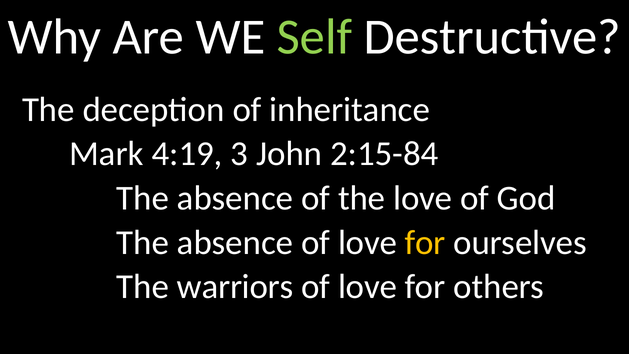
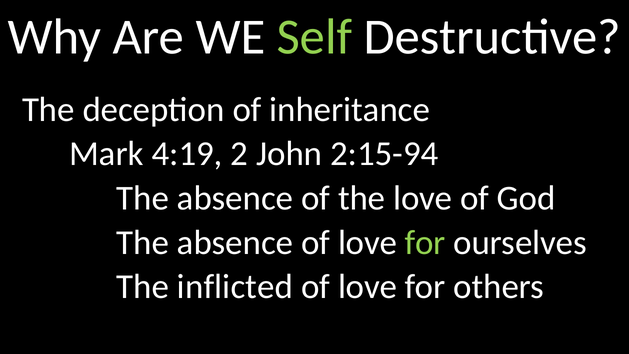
3: 3 -> 2 (239, 154)
2:15-84: 2:15-84 -> 2:15-94 (384, 154)
for colour: yellow -> light green (425, 242)
warriors: warriors -> inflicted (235, 287)
